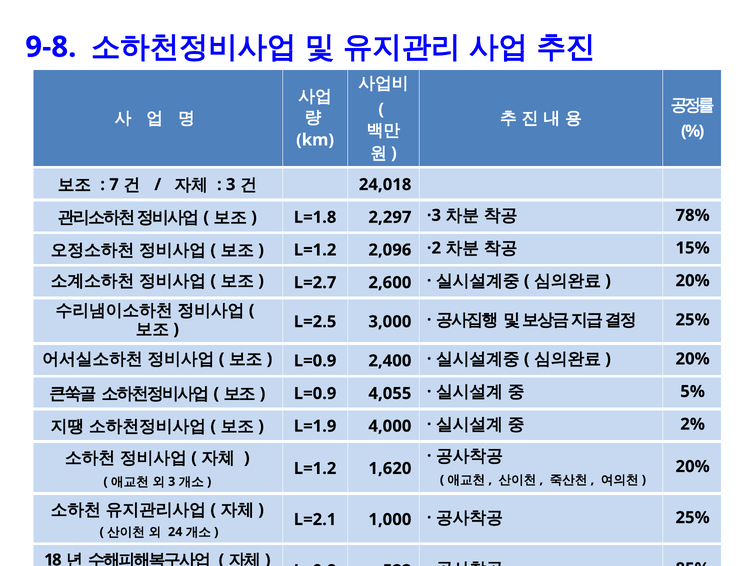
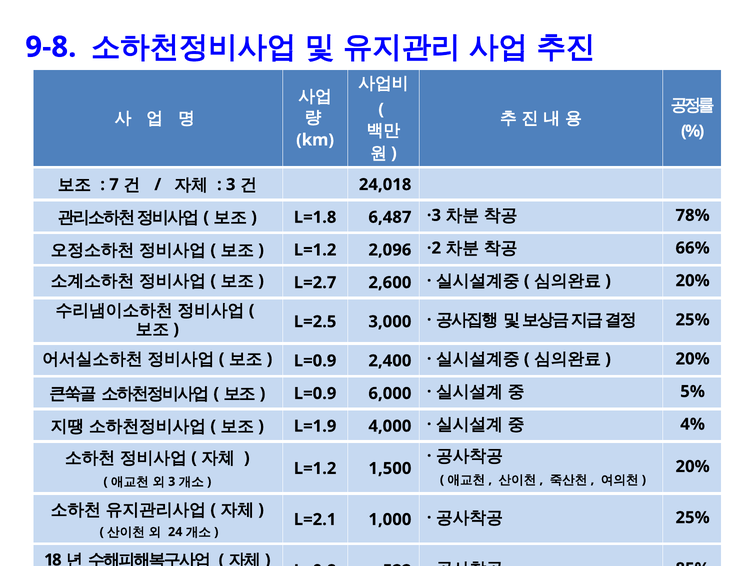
2,297: 2,297 -> 6,487 (390, 217)
15%: 15% -> 66% (693, 248)
4,055: 4,055 -> 6,000 (390, 394)
2%: 2% -> 4% (693, 424)
1,620: 1,620 -> 1,500 (390, 469)
